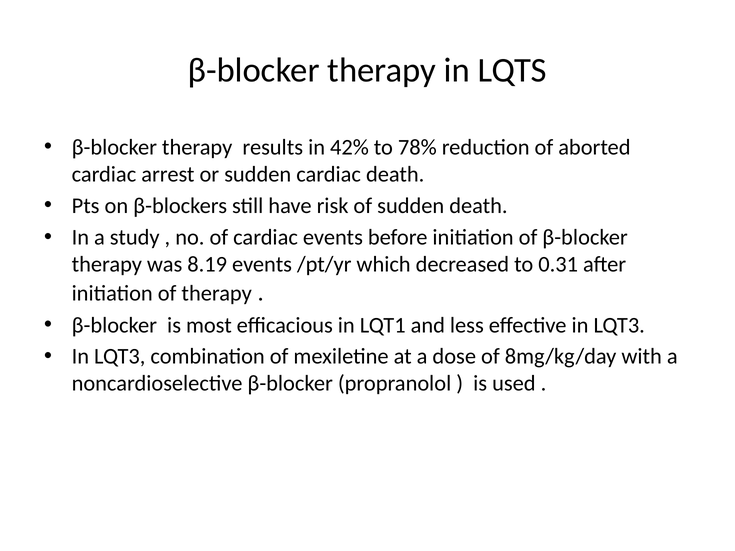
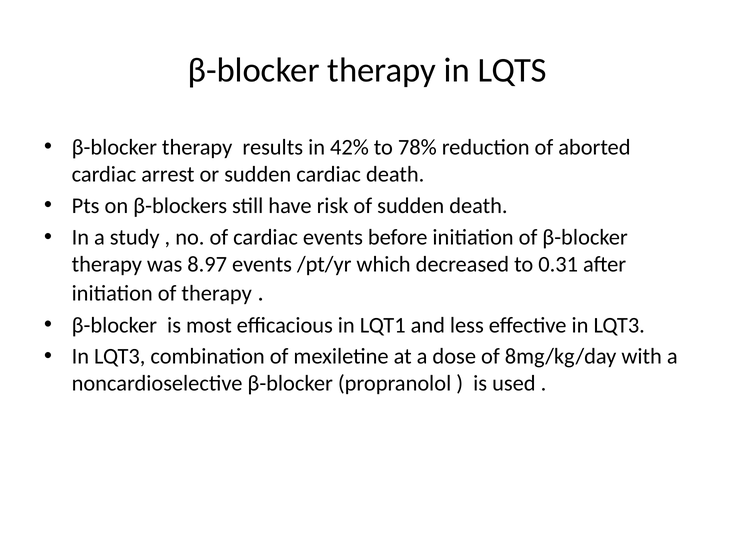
8.19: 8.19 -> 8.97 (207, 264)
